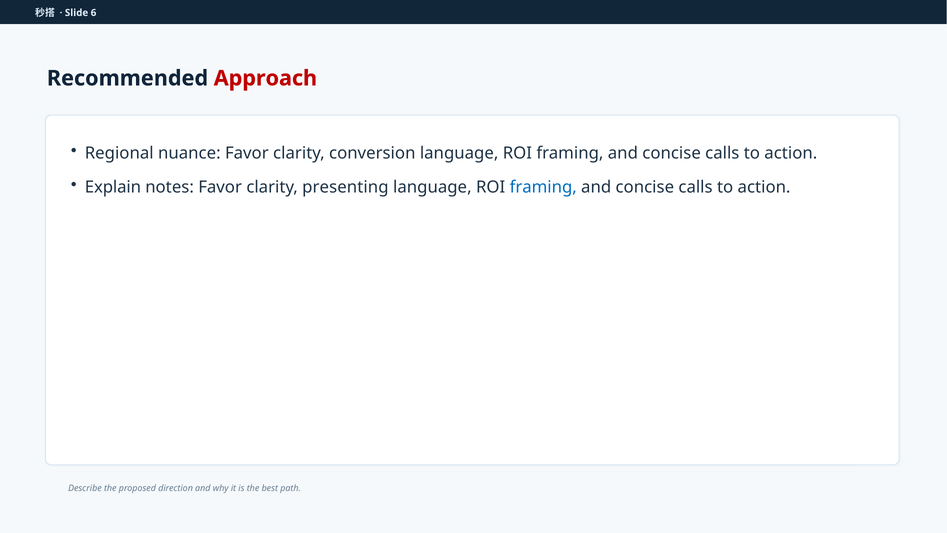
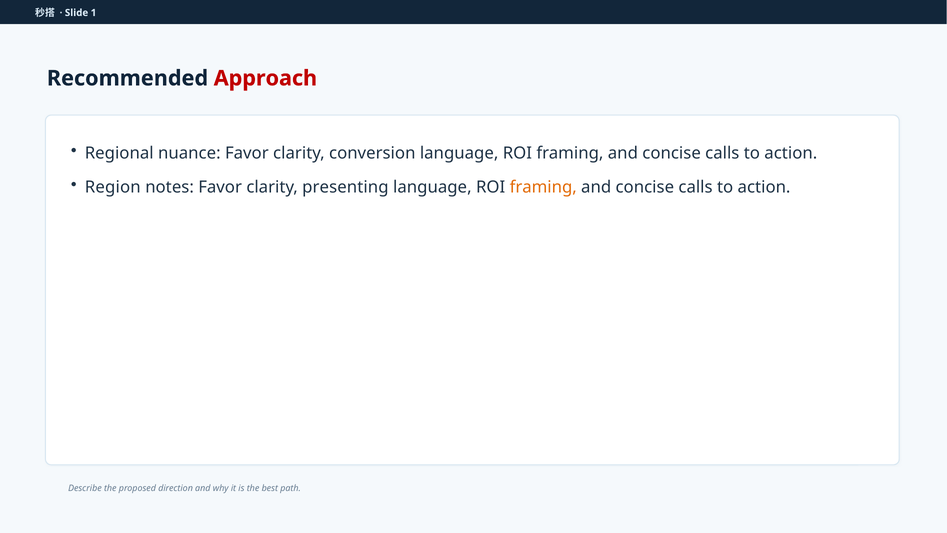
6: 6 -> 1 (94, 13)
Explain: Explain -> Region (113, 187)
framing colour: blue -> orange (543, 187)
